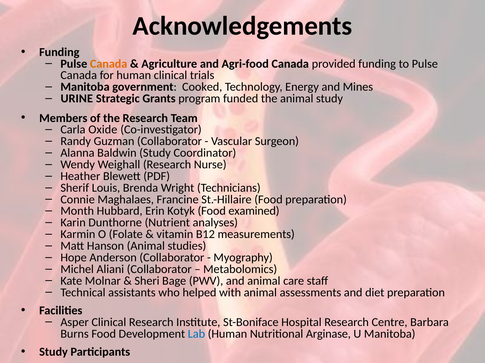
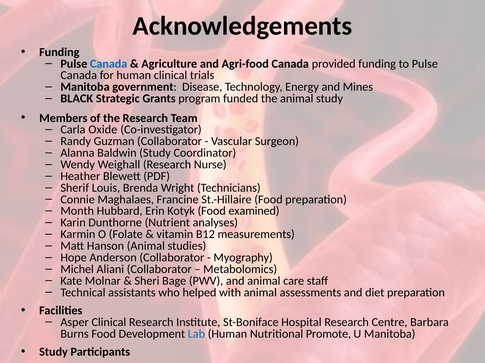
Canada colour: orange -> blue (109, 64)
Cooked: Cooked -> Disease (202, 87)
URINE: URINE -> BLACK (77, 99)
Arginase: Arginase -> Promote (328, 334)
